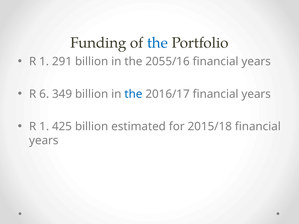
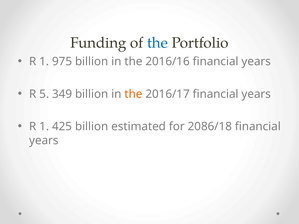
291: 291 -> 975 (62, 62)
2055/16: 2055/16 -> 2016/16 (168, 62)
6: 6 -> 5 (44, 94)
the colour: blue -> orange (134, 94)
2015/18: 2015/18 -> 2086/18 (210, 127)
